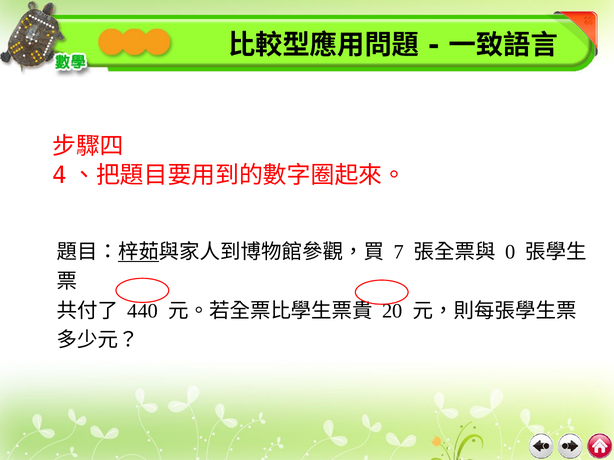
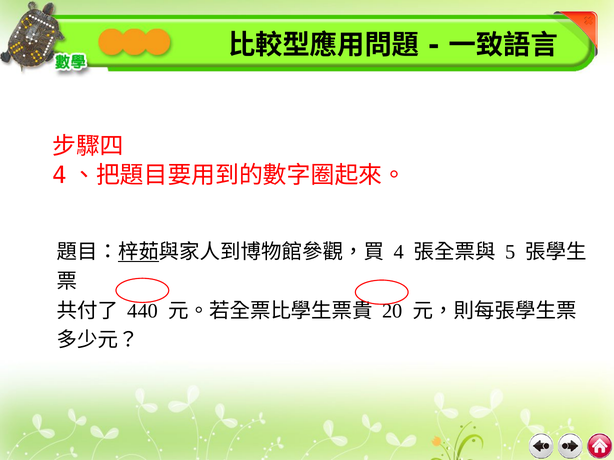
7: 7 -> 4 (399, 252)
0: 0 -> 5 (510, 252)
